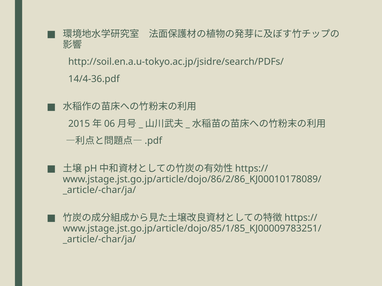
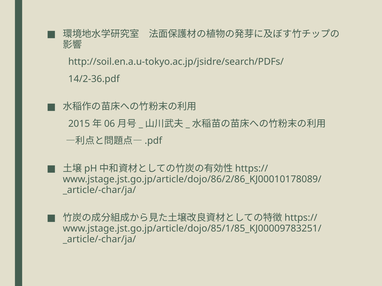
14/4-36.pdf: 14/4-36.pdf -> 14/2-36.pdf (94, 79)
